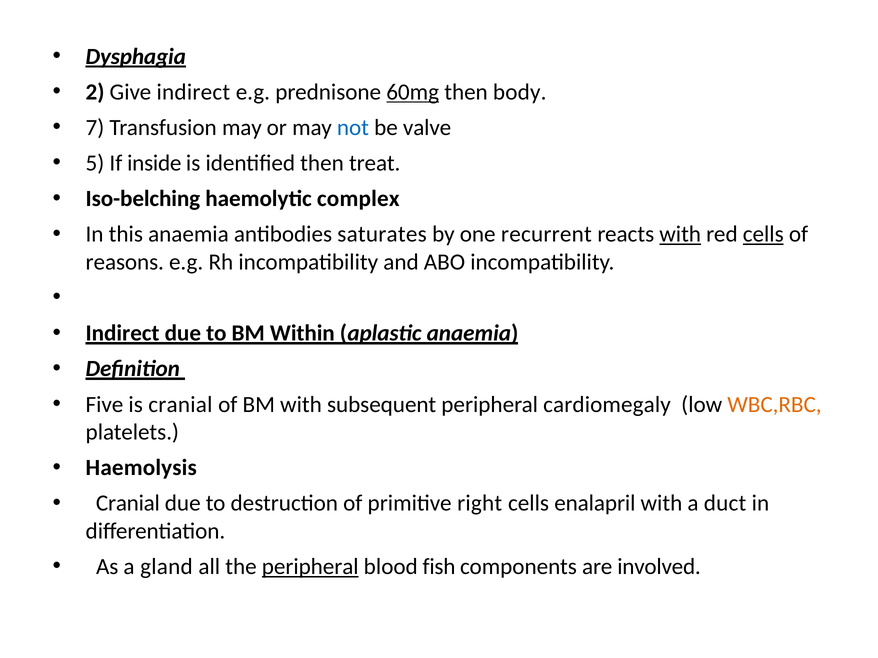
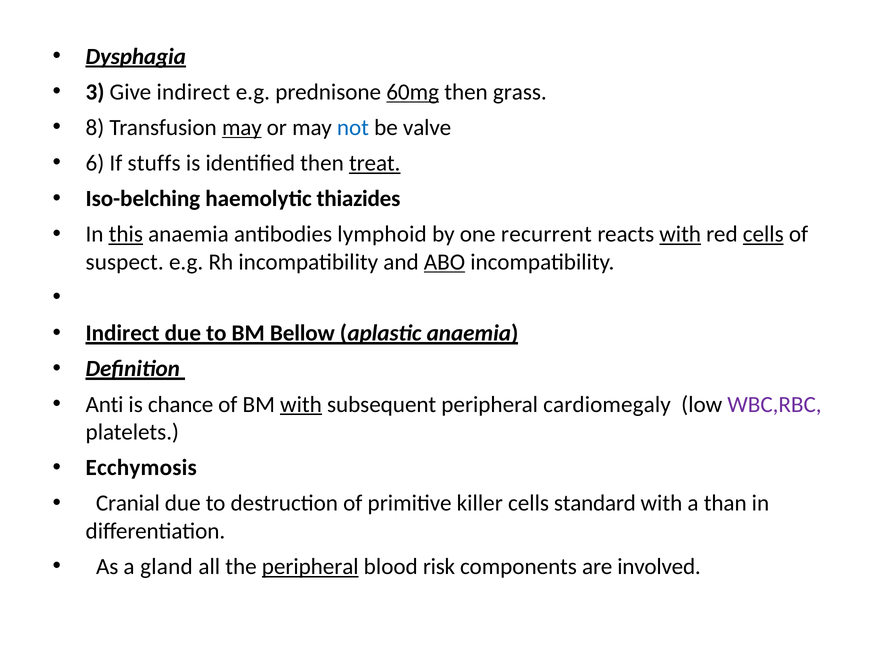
2: 2 -> 3 (95, 92)
body: body -> grass (520, 92)
7: 7 -> 8 (95, 128)
may underline: none -> present (242, 128)
5: 5 -> 6 (95, 163)
inside: inside -> stuffs (154, 163)
treat underline: none -> present (375, 163)
complex: complex -> thiazides (358, 199)
this underline: none -> present (126, 234)
saturates: saturates -> lymphoid (382, 234)
reasons: reasons -> suspect (125, 262)
ABO underline: none -> present (445, 262)
Within: Within -> Bellow (302, 333)
Five: Five -> Anti (105, 405)
is cranial: cranial -> chance (181, 405)
with underline: none -> present (301, 405)
WBC,RBC colour: orange -> purple (774, 405)
Haemolysis: Haemolysis -> Ecchymosis (141, 468)
right: right -> killer (480, 504)
enalapril: enalapril -> standard (595, 504)
duct: duct -> than (725, 504)
fish: fish -> risk (439, 567)
